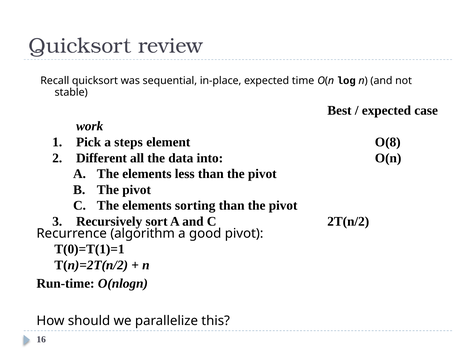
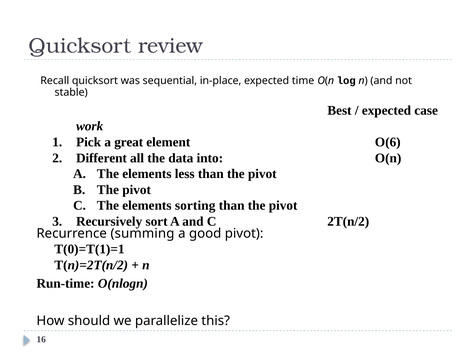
steps: steps -> great (129, 142)
O(8: O(8 -> O(6 (388, 142)
algorithm: algorithm -> summing (142, 233)
